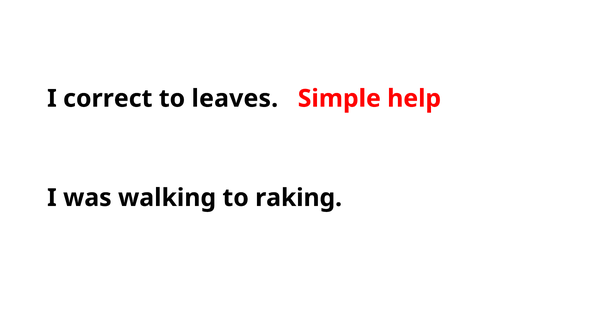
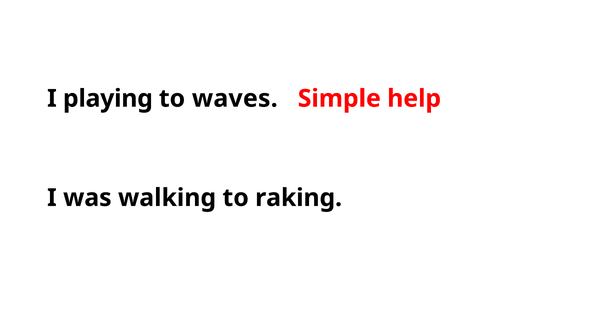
correct: correct -> playing (108, 99)
leaves: leaves -> waves (235, 99)
